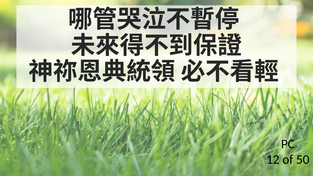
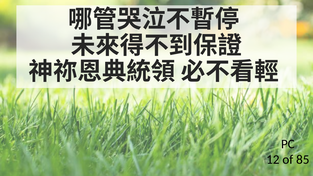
50: 50 -> 85 (303, 160)
